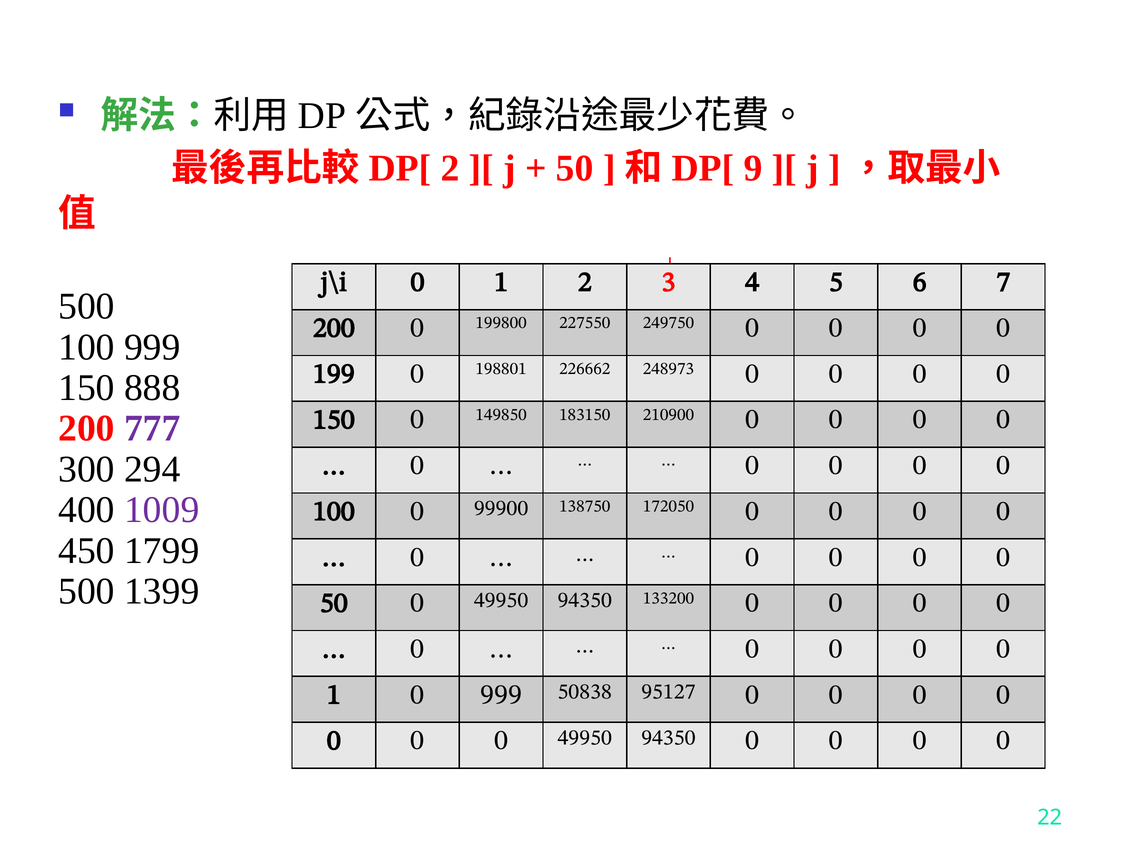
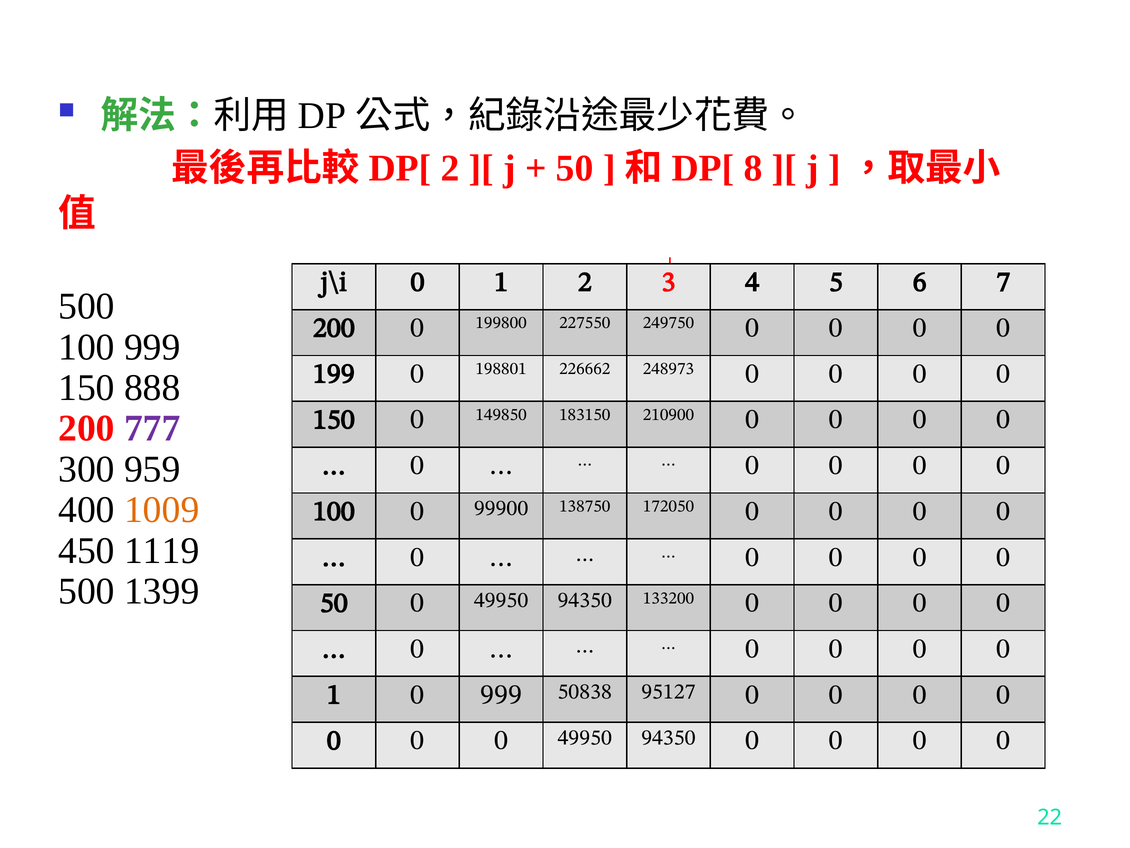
9: 9 -> 8 (753, 168)
294: 294 -> 959 (152, 469)
1009 colour: purple -> orange (162, 510)
1799: 1799 -> 1119 (162, 550)
